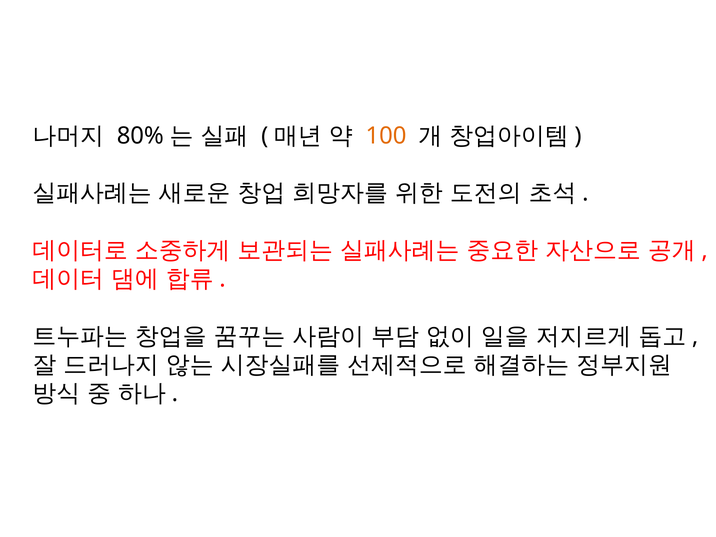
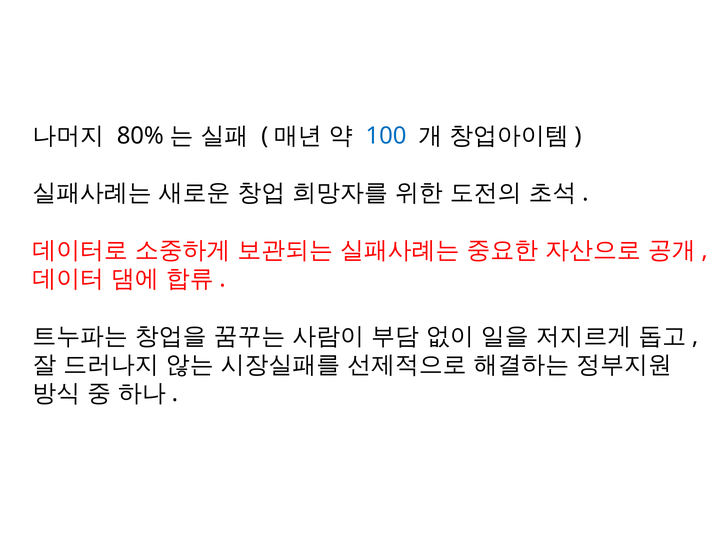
100 colour: orange -> blue (386, 136)
